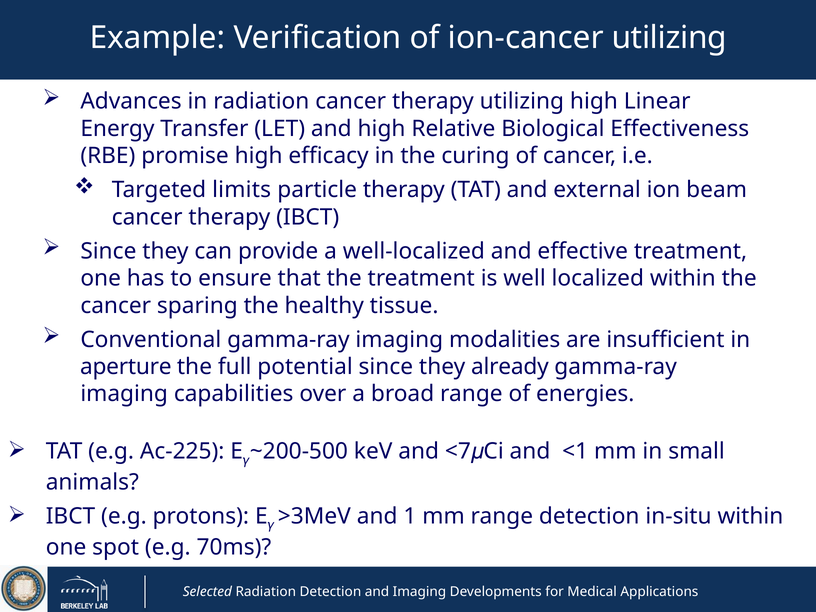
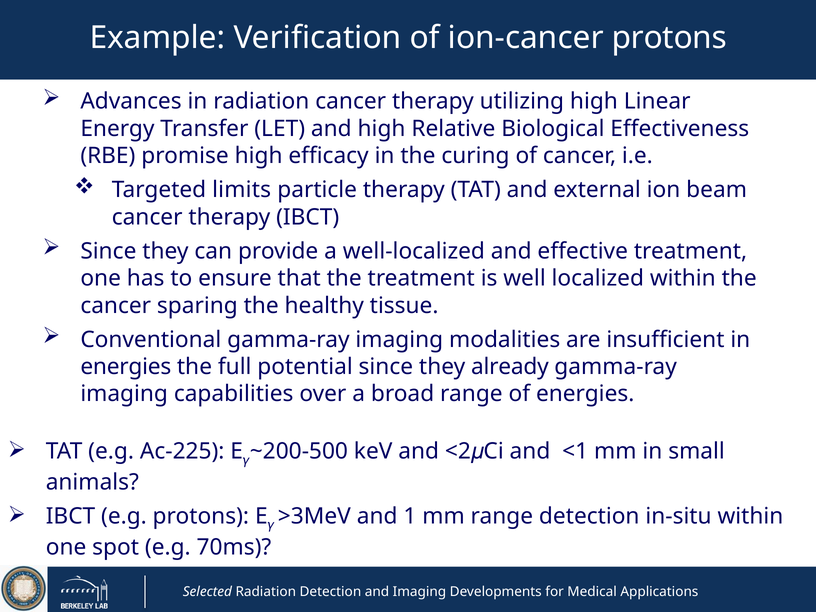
ion-cancer utilizing: utilizing -> protons (669, 38)
aperture: aperture -> energies (126, 367)
<7: <7 -> <2 (458, 451)
